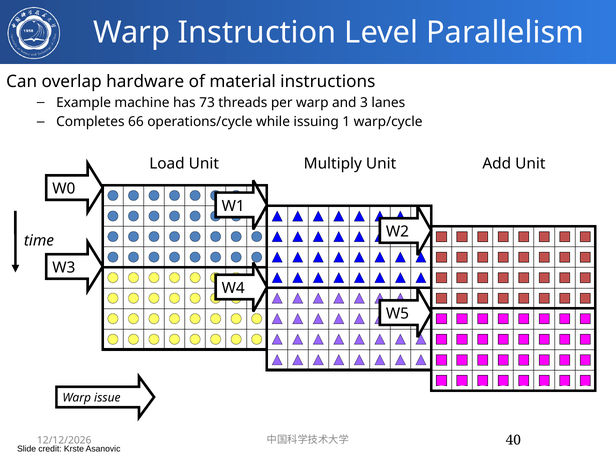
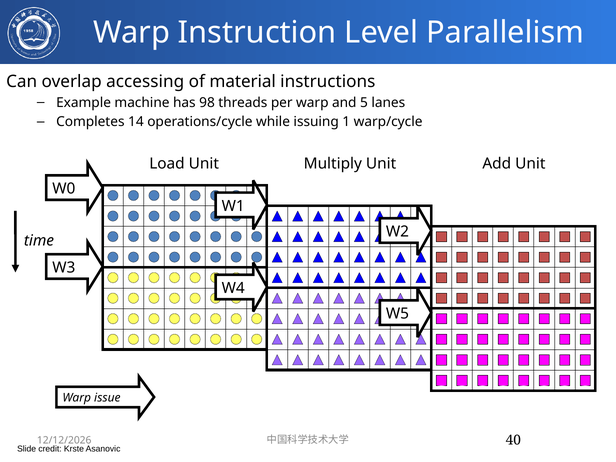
hardware: hardware -> accessing (145, 82)
73: 73 -> 98 (207, 103)
3: 3 -> 5 (364, 103)
66: 66 -> 14 (136, 122)
